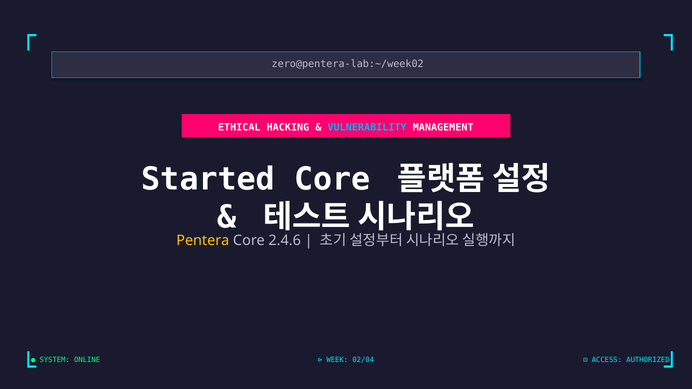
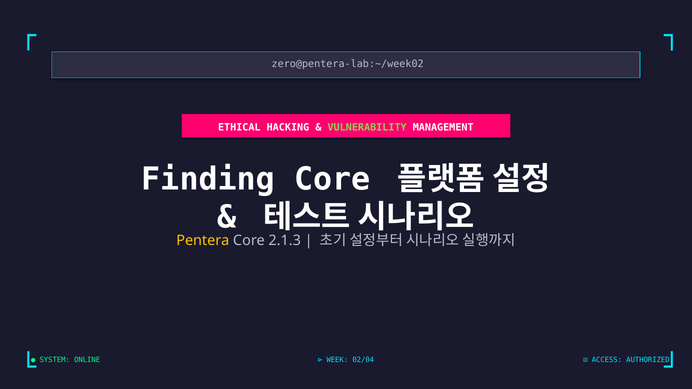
VULNERABILITY colour: light blue -> light green (367, 128)
Started: Started -> Finding (208, 179)
2.4.6: 2.4.6 -> 2.1.3 (285, 241)
